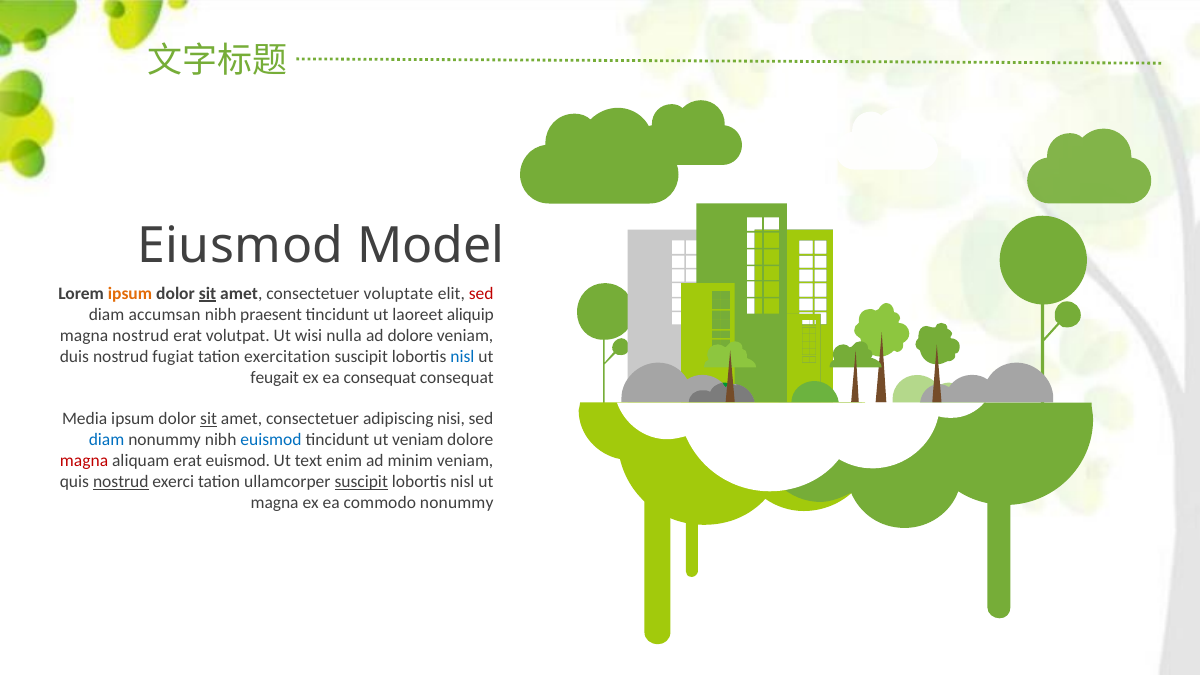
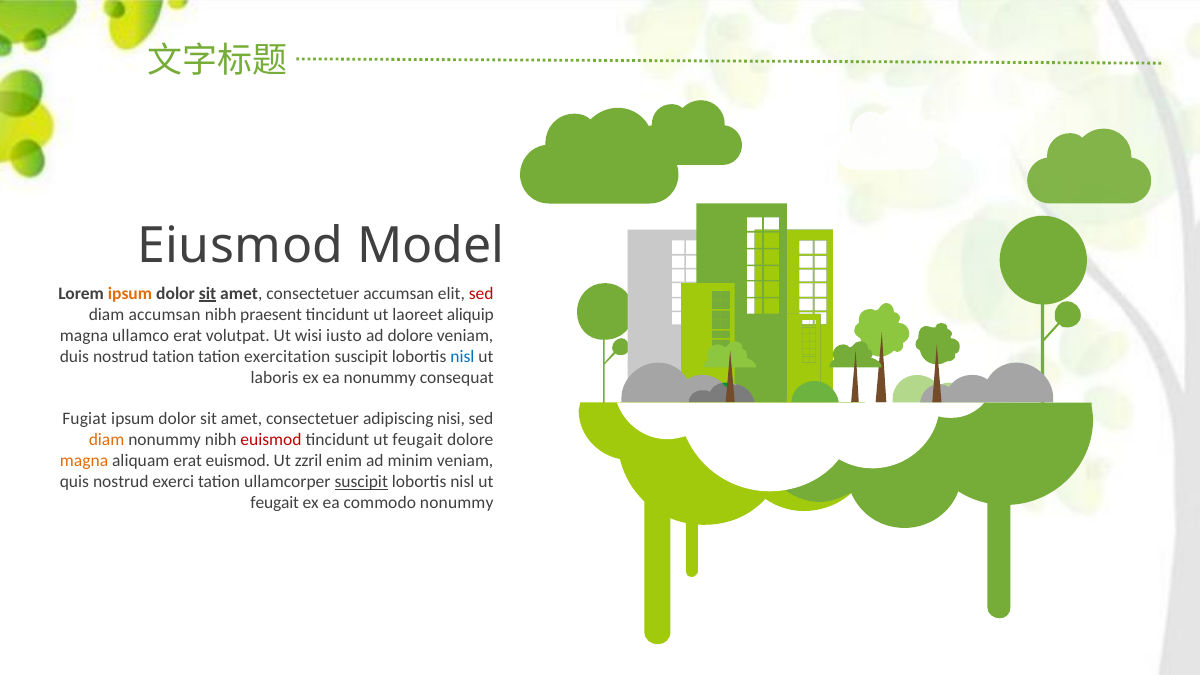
consectetuer voluptate: voluptate -> accumsan (399, 293)
magna nostrud: nostrud -> ullamco (141, 336)
nulla: nulla -> iusto (344, 336)
nostrud fugiat: fugiat -> tation (173, 357)
feugait: feugait -> laboris (275, 378)
ea consequat: consequat -> nonummy (380, 378)
Media: Media -> Fugiat (85, 419)
sit underline: present -> none (209, 419)
diam colour: blue -> orange (107, 440)
euismod colour: blue -> red (271, 440)
tincidunt ut veniam: veniam -> feugait (418, 440)
magna colour: red -> orange (84, 461)
text: text -> zzril (309, 461)
nostrud underline: present -> none (121, 482)
magna: magna -> feugait (275, 503)
